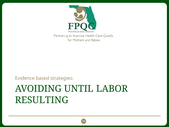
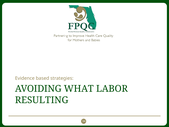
UNTIL: UNTIL -> WHAT (79, 89)
